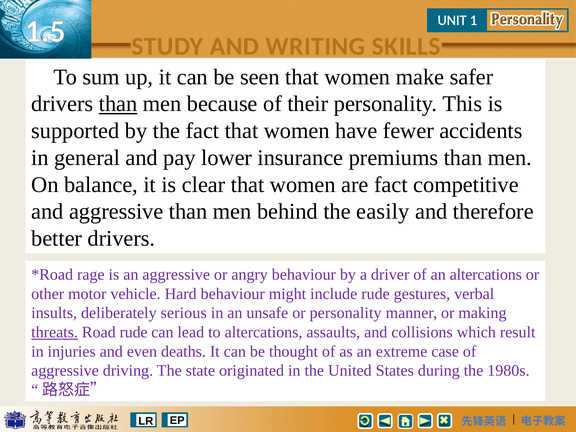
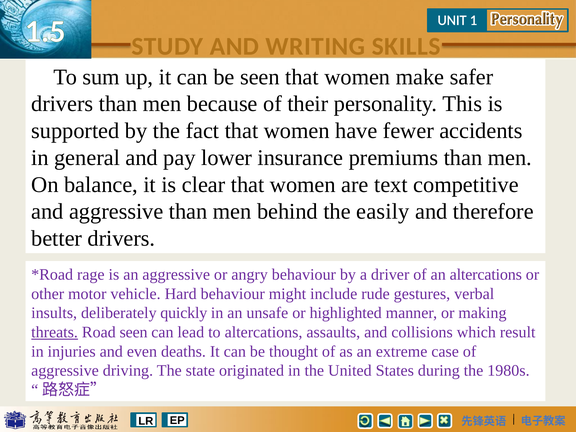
than underline: present -> none (118, 104)
are fact: fact -> text (391, 185)
serious: serious -> quickly (184, 313)
or personality: personality -> highlighted (346, 313)
Road rude: rude -> seen (134, 332)
